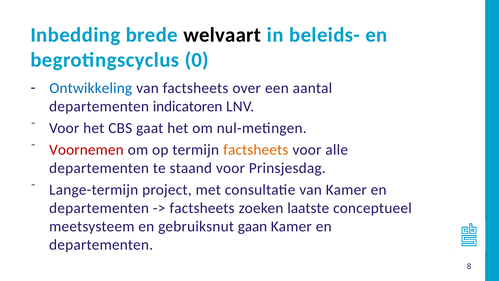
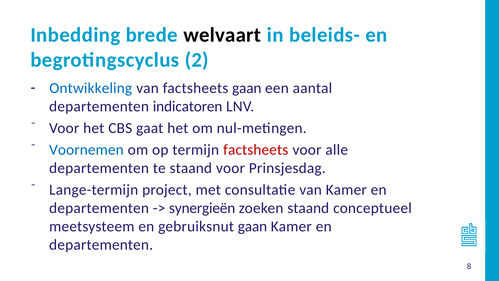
0: 0 -> 2 (197, 60)
factsheets over: over -> gaan (247, 88)
Voornemen colour: red -> blue (86, 150)
factsheets colour: orange -> red (256, 150)
factsheets: factsheets -> synergieën (202, 208)
zoeken laatste: laatste -> staand (308, 208)
